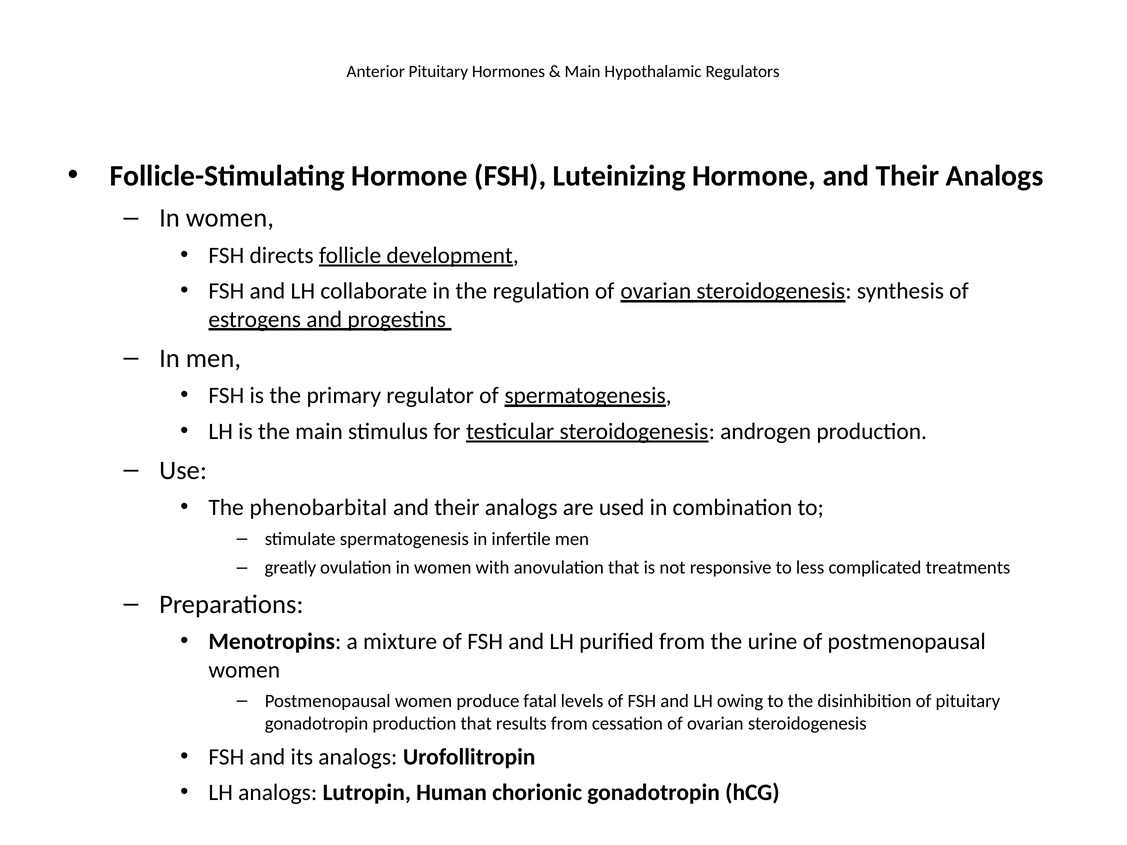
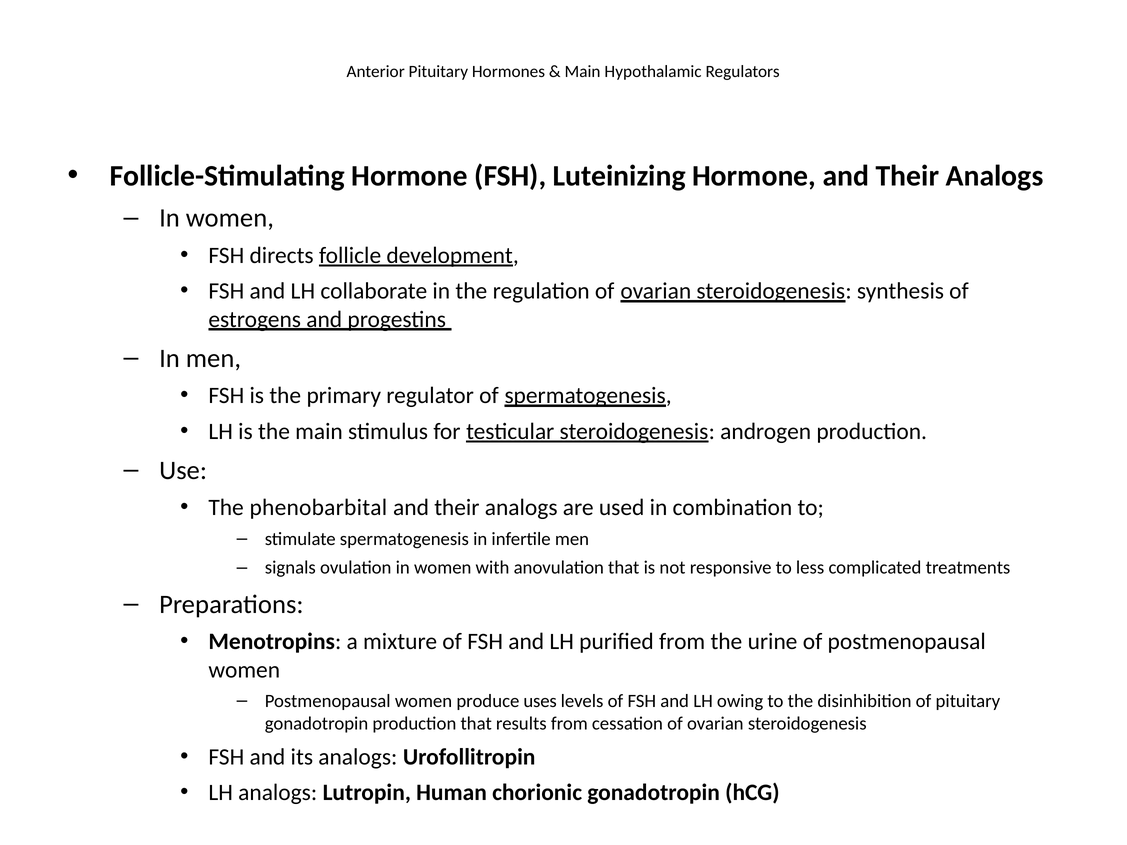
greatly: greatly -> signals (290, 568)
fatal: fatal -> uses (540, 701)
